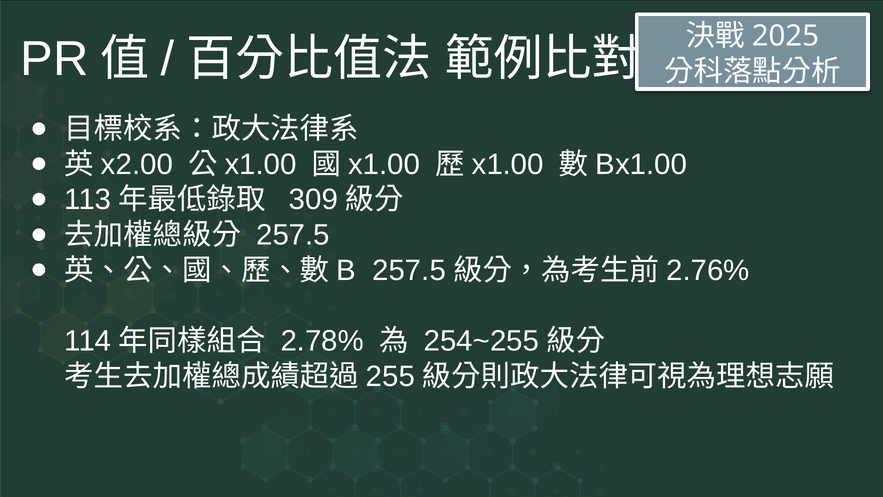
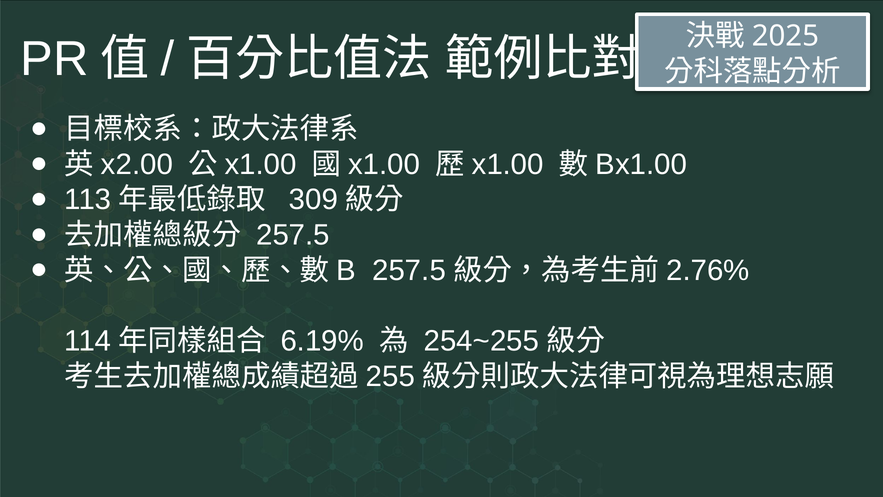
2.78%: 2.78% -> 6.19% (322, 341)
